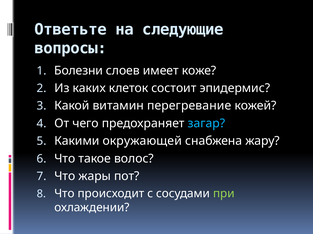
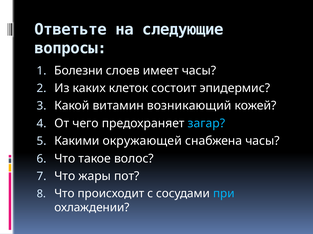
имеет коже: коже -> часы (199, 71)
перегревание: перегревание -> возникающий (189, 106)
снабжена жару: жару -> часы (262, 141)
при colour: light green -> light blue (224, 194)
